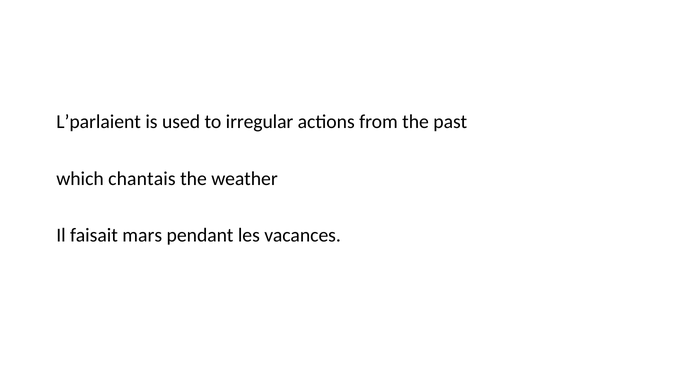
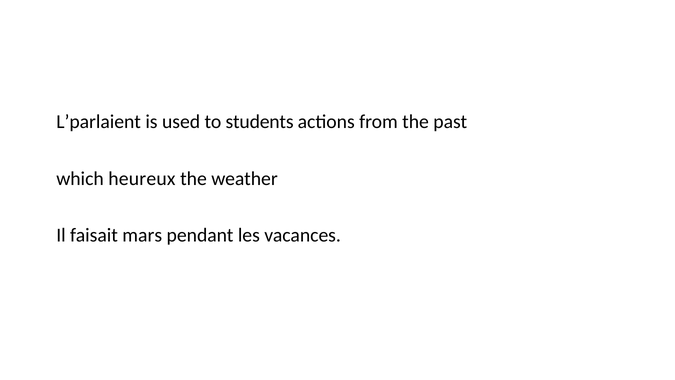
irregular: irregular -> students (260, 122)
chantais: chantais -> heureux (142, 178)
